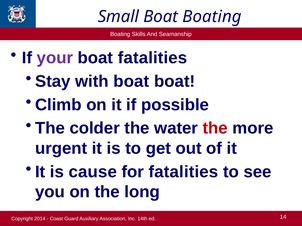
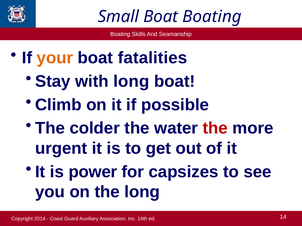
your colour: purple -> orange (55, 58)
with boat: boat -> long (131, 82)
cause: cause -> power (93, 172)
for fatalities: fatalities -> capsizes (184, 172)
